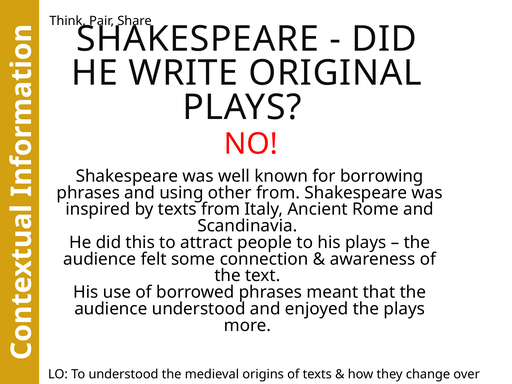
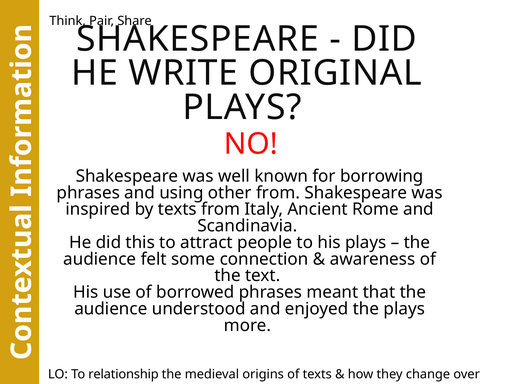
To understood: understood -> relationship (124, 374)
